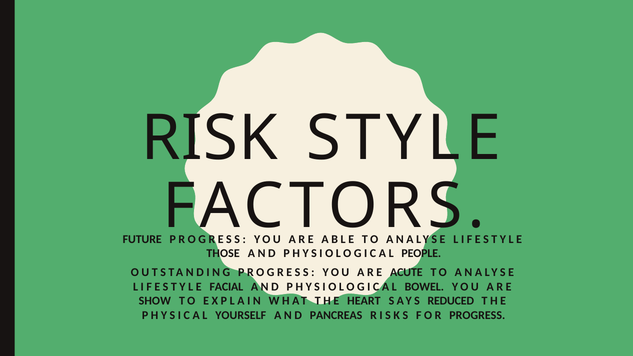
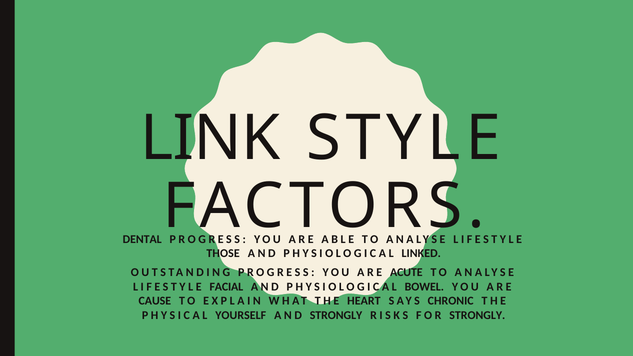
RISK: RISK -> LINK (210, 138)
FUTURE: FUTURE -> DENTAL (142, 239)
PEOPLE: PEOPLE -> LINKED (421, 254)
SHOW: SHOW -> CAUSE (155, 301)
REDUCED: REDUCED -> CHRONIC (451, 301)
AND PANCREAS: PANCREAS -> STRONGLY (336, 315)
FOR PROGRESS: PROGRESS -> STRONGLY (477, 315)
